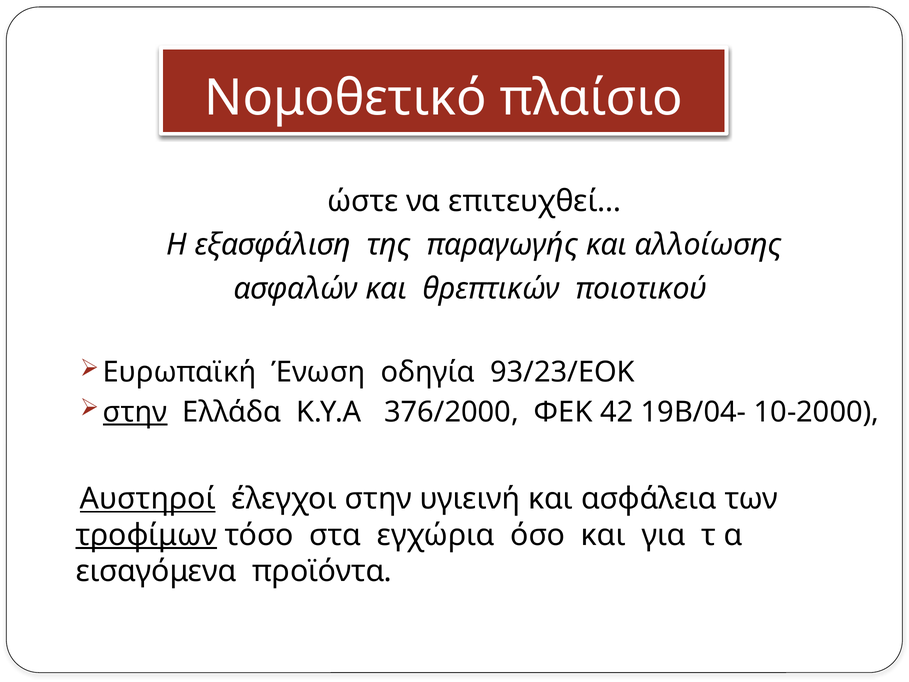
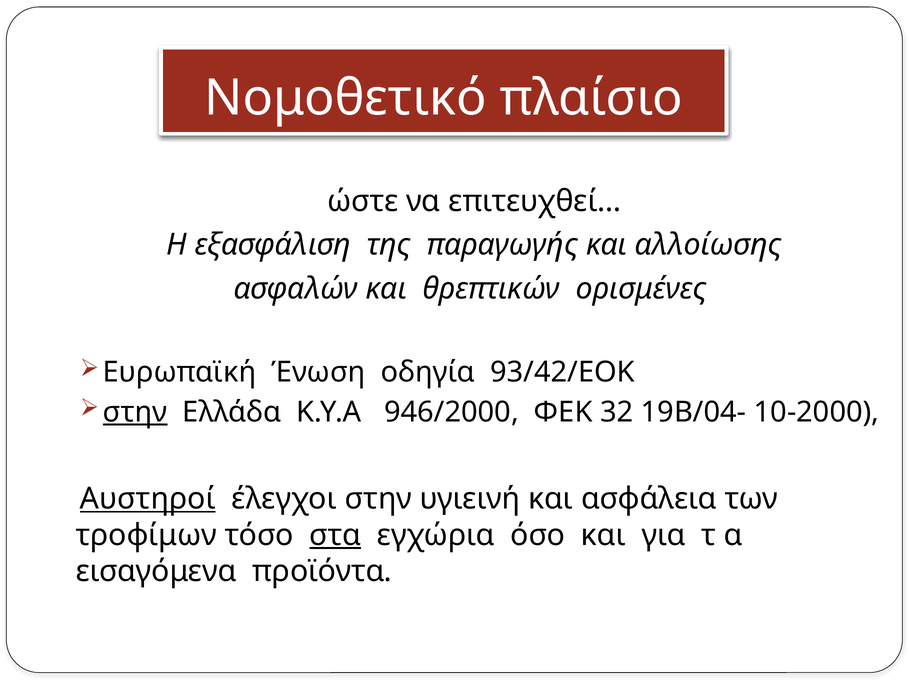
ποιοτικού: ποιοτικού -> ορισμένες (641, 288)
93/23/ΕΟΚ: 93/23/ΕΟΚ -> 93/42/ΕΟΚ (562, 372)
376/2000: 376/2000 -> 946/2000 (451, 412)
42: 42 -> 32 (617, 412)
τροφίμων underline: present -> none (146, 535)
στα underline: none -> present (335, 535)
